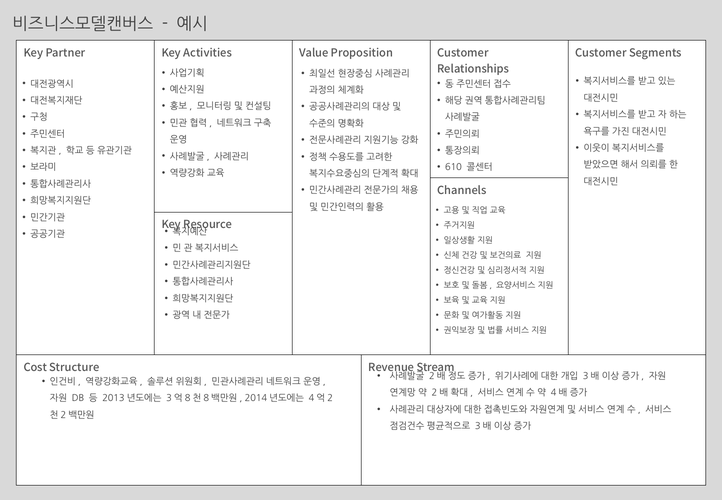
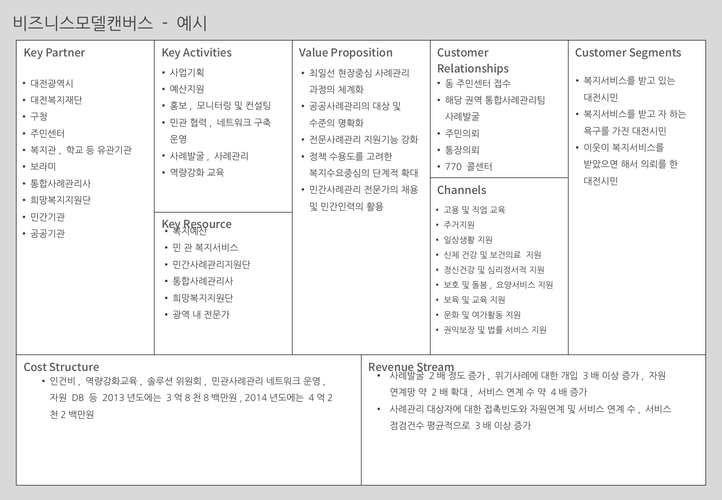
610: 610 -> 770 (453, 167)
